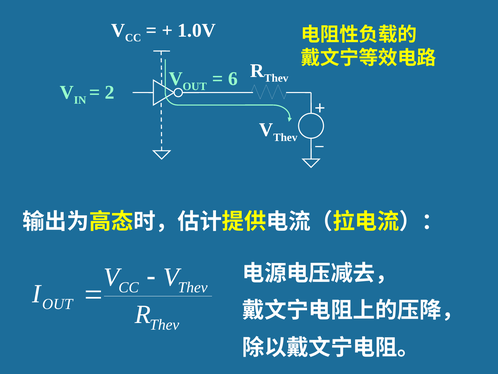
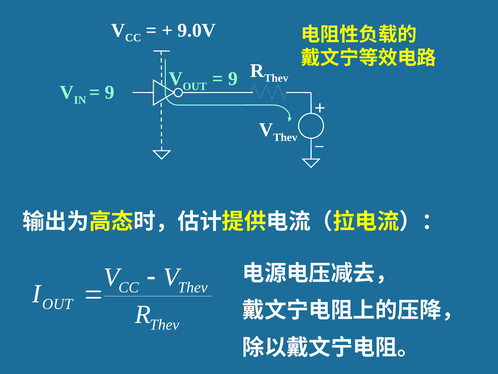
1.0V: 1.0V -> 9.0V (197, 30)
6: 6 -> 9 (233, 79)
2: 2 -> 9 (110, 92)
